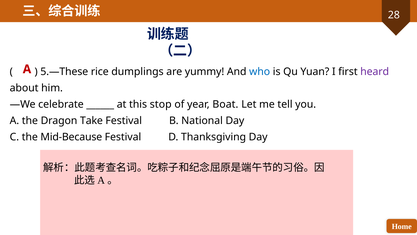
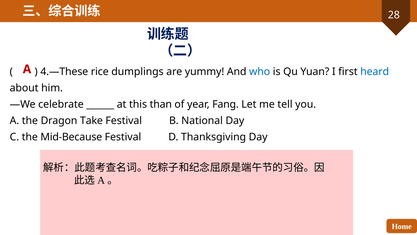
5.—These: 5.—These -> 4.—These (64, 72)
heard colour: purple -> blue (375, 72)
stop: stop -> than (161, 104)
Boat: Boat -> Fang (226, 104)
